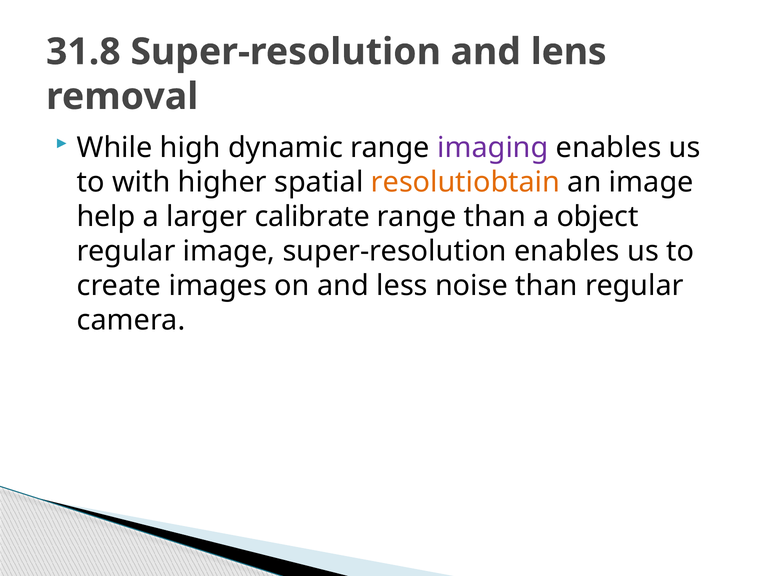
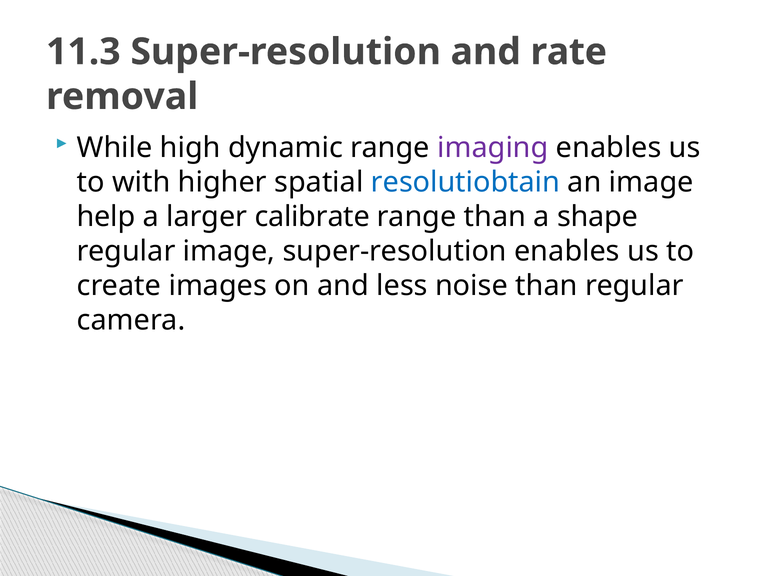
31.8: 31.8 -> 11.3 (83, 52)
lens: lens -> rate (569, 52)
resolutiobtain colour: orange -> blue (466, 182)
object: object -> shape (598, 217)
